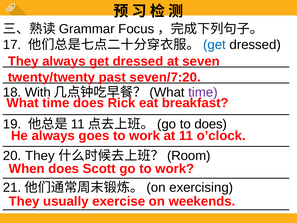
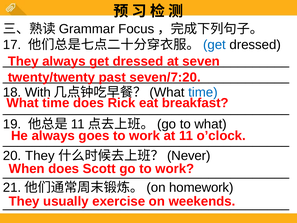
time colour: purple -> blue (203, 92)
to does: does -> what (211, 124)
Room: Room -> Never (189, 156)
exercising: exercising -> homework (201, 187)
